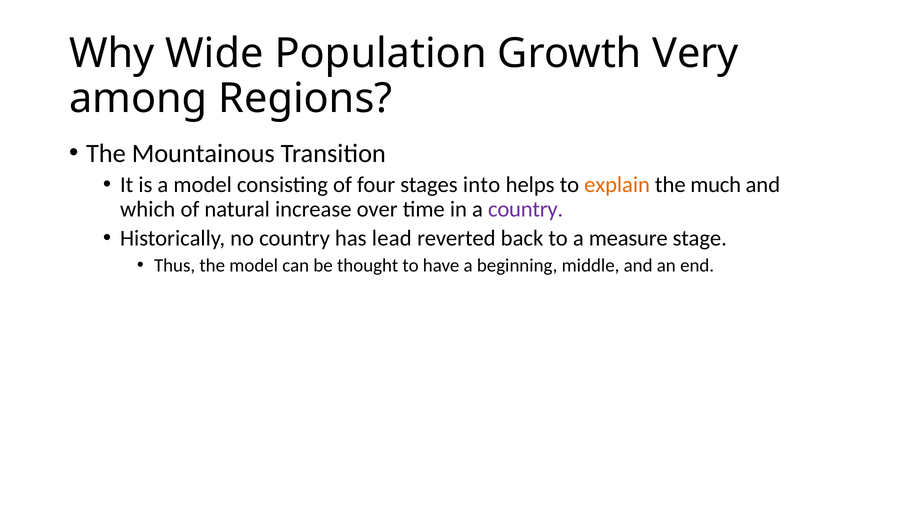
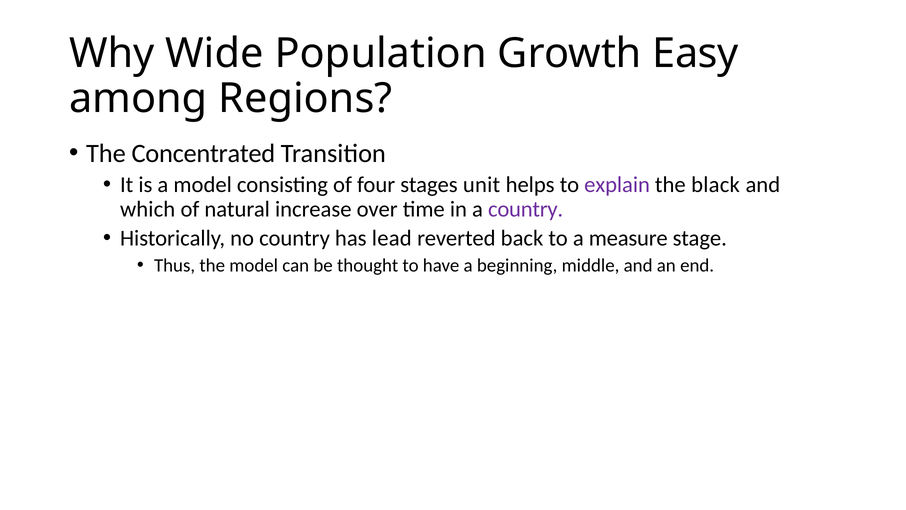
Very: Very -> Easy (695, 54)
Mountainous: Mountainous -> Concentrated (203, 153)
into: into -> unit (482, 184)
explain colour: orange -> purple (617, 184)
much: much -> black (715, 184)
